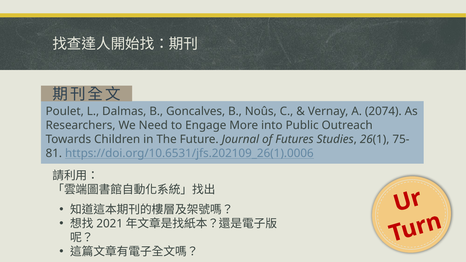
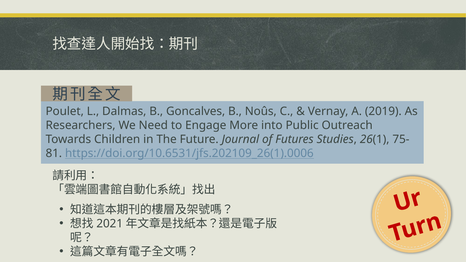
2074: 2074 -> 2019 (383, 111)
